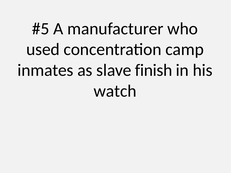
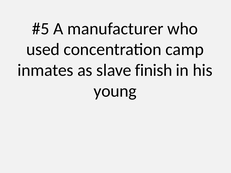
watch: watch -> young (115, 91)
